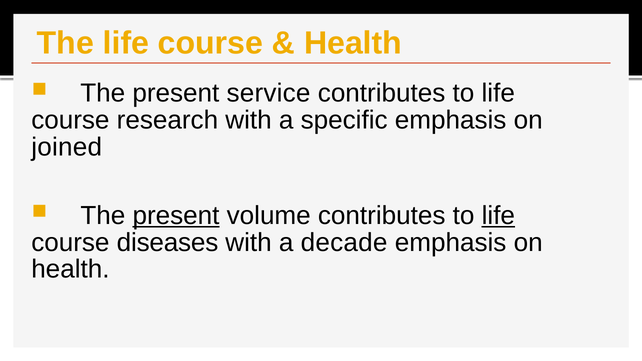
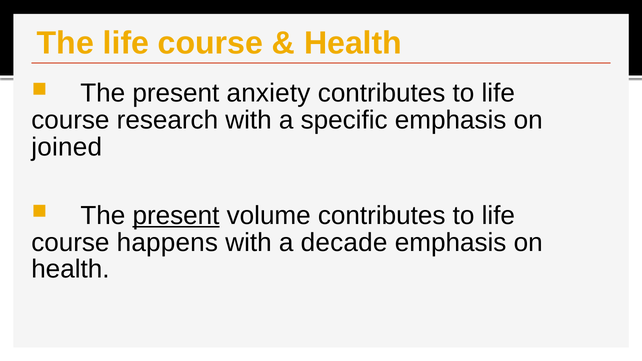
service: service -> anxiety (268, 93)
life underline: present -> none (498, 216)
diseases: diseases -> happens (167, 243)
